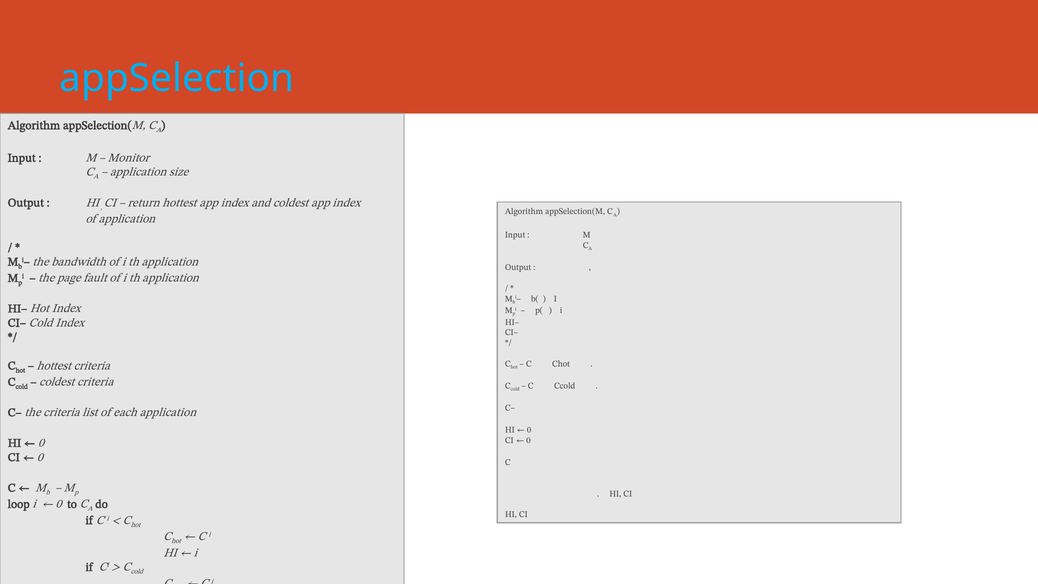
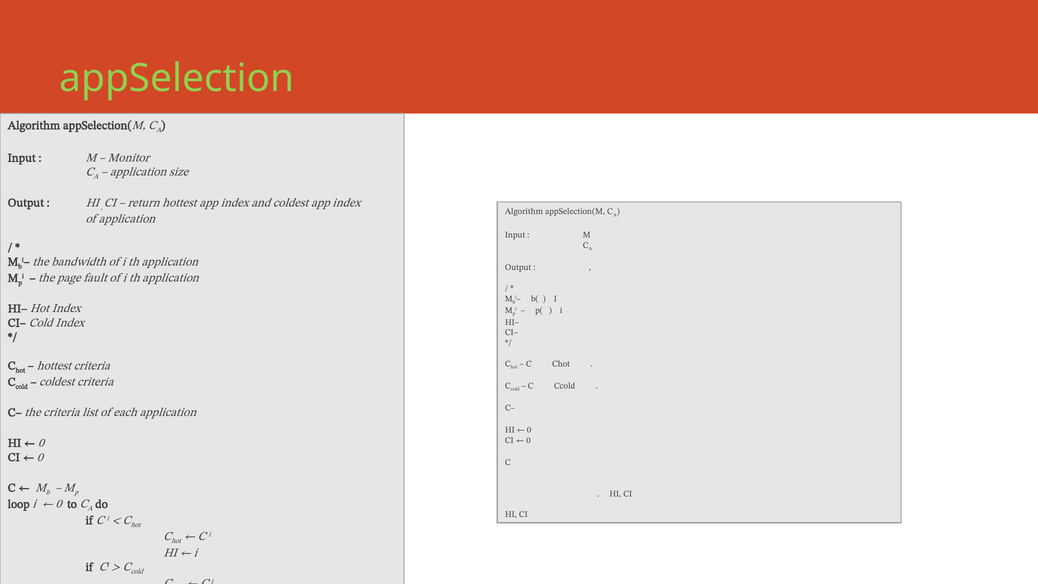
appSelection colour: light blue -> light green (177, 78)
